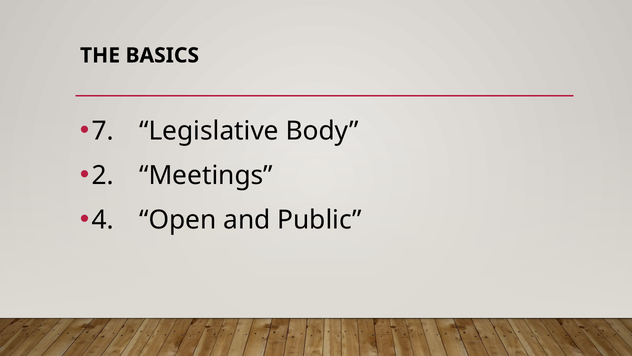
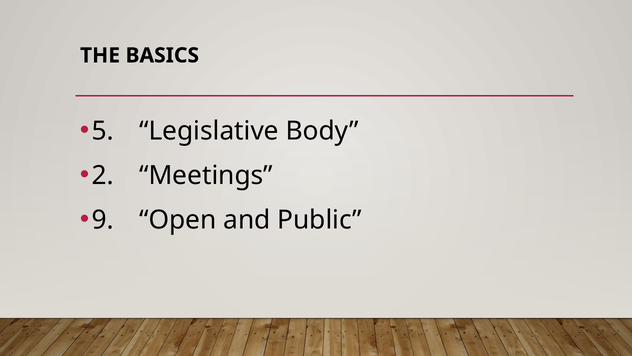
7: 7 -> 5 (103, 131)
4: 4 -> 9 (103, 220)
